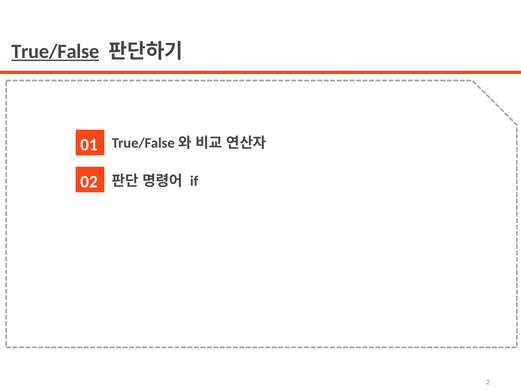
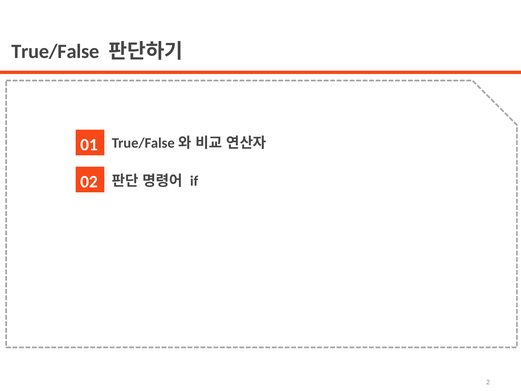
True/False underline: present -> none (55, 51)
